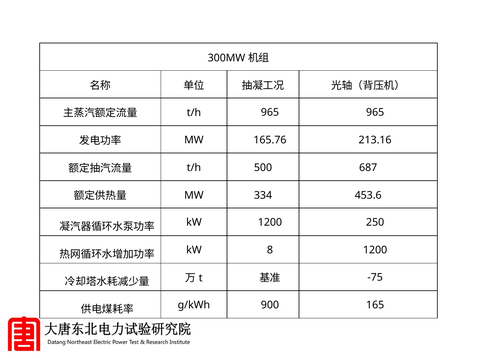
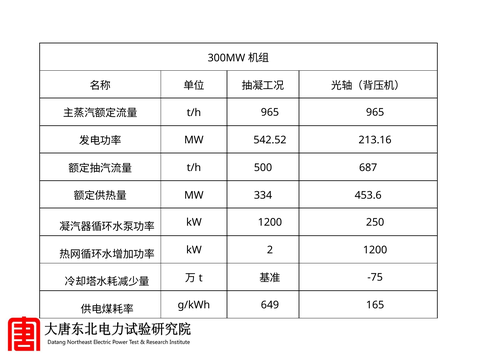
165.76: 165.76 -> 542.52 (270, 140)
8: 8 -> 2 (270, 250)
900: 900 -> 649 (270, 305)
